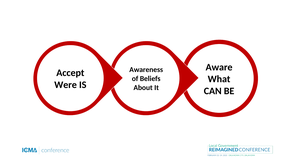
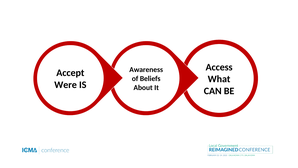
Aware: Aware -> Access (219, 67)
